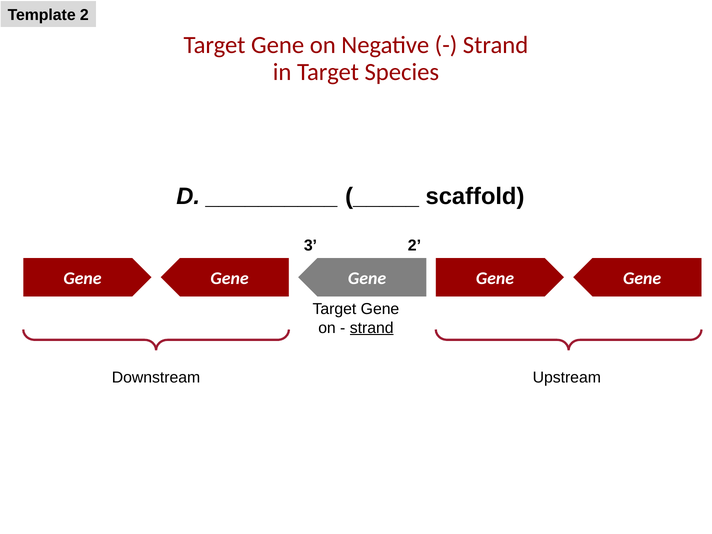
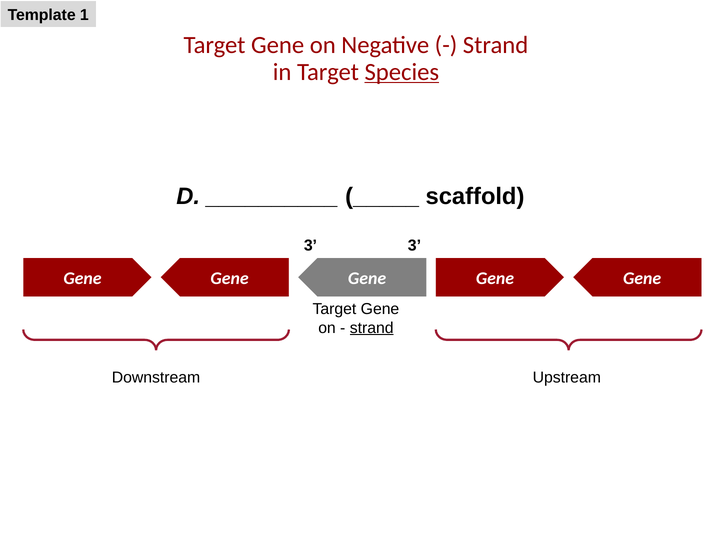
Template 2: 2 -> 1 (84, 15)
Species underline: none -> present (402, 72)
3 2: 2 -> 3 (414, 246)
